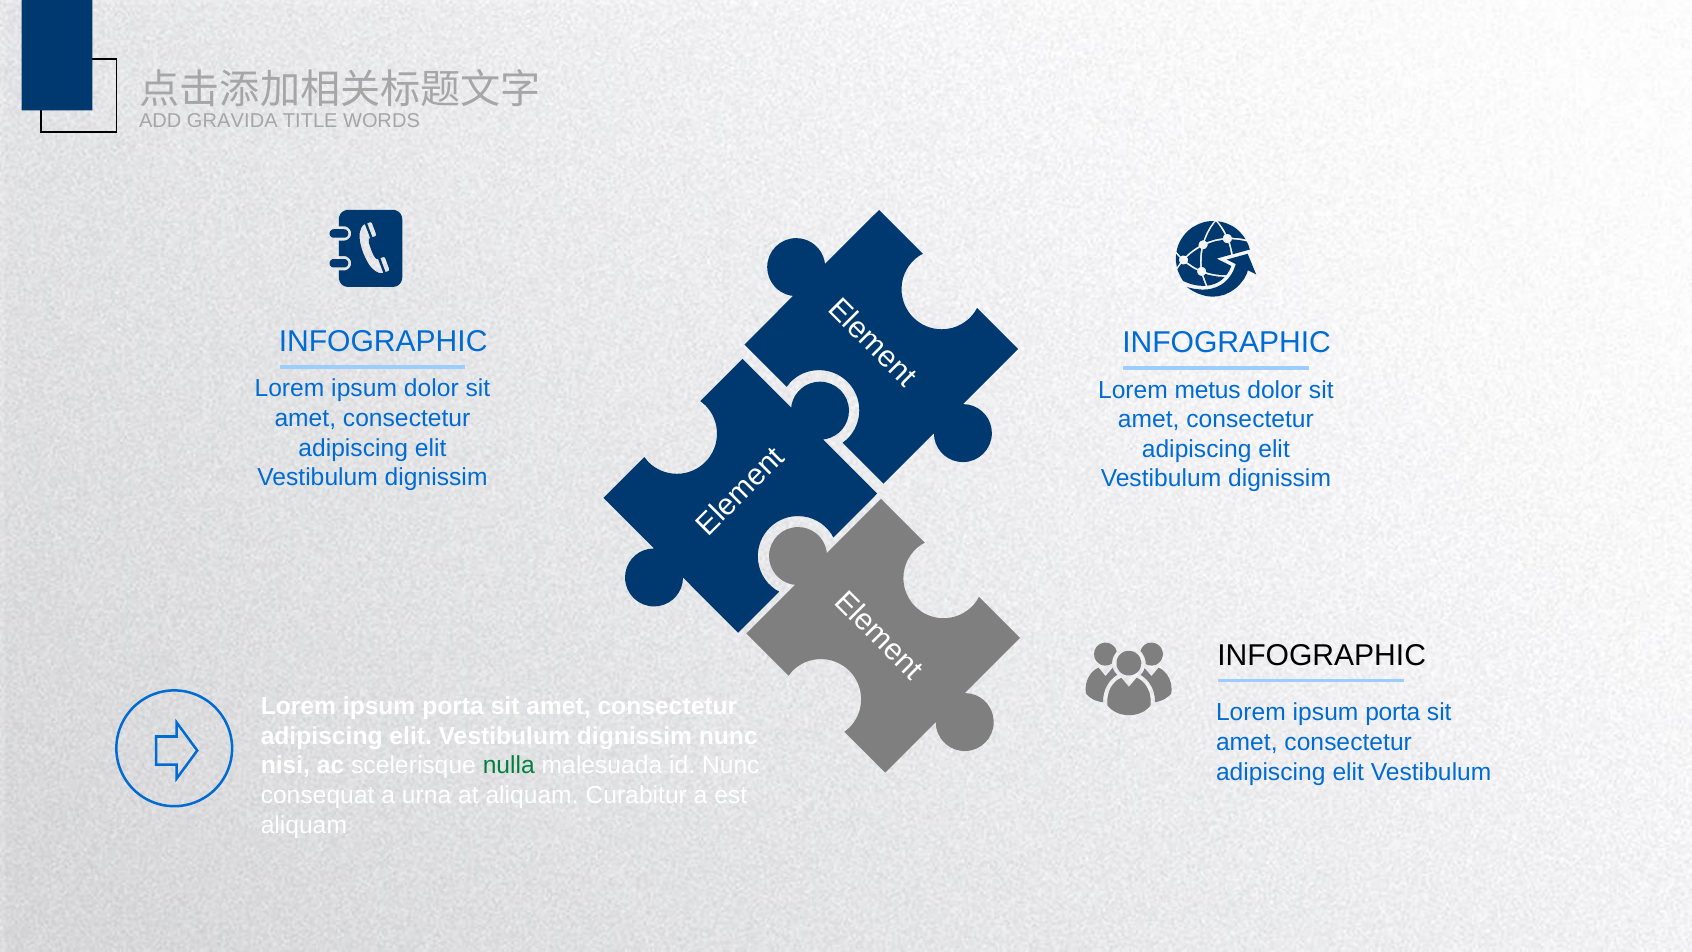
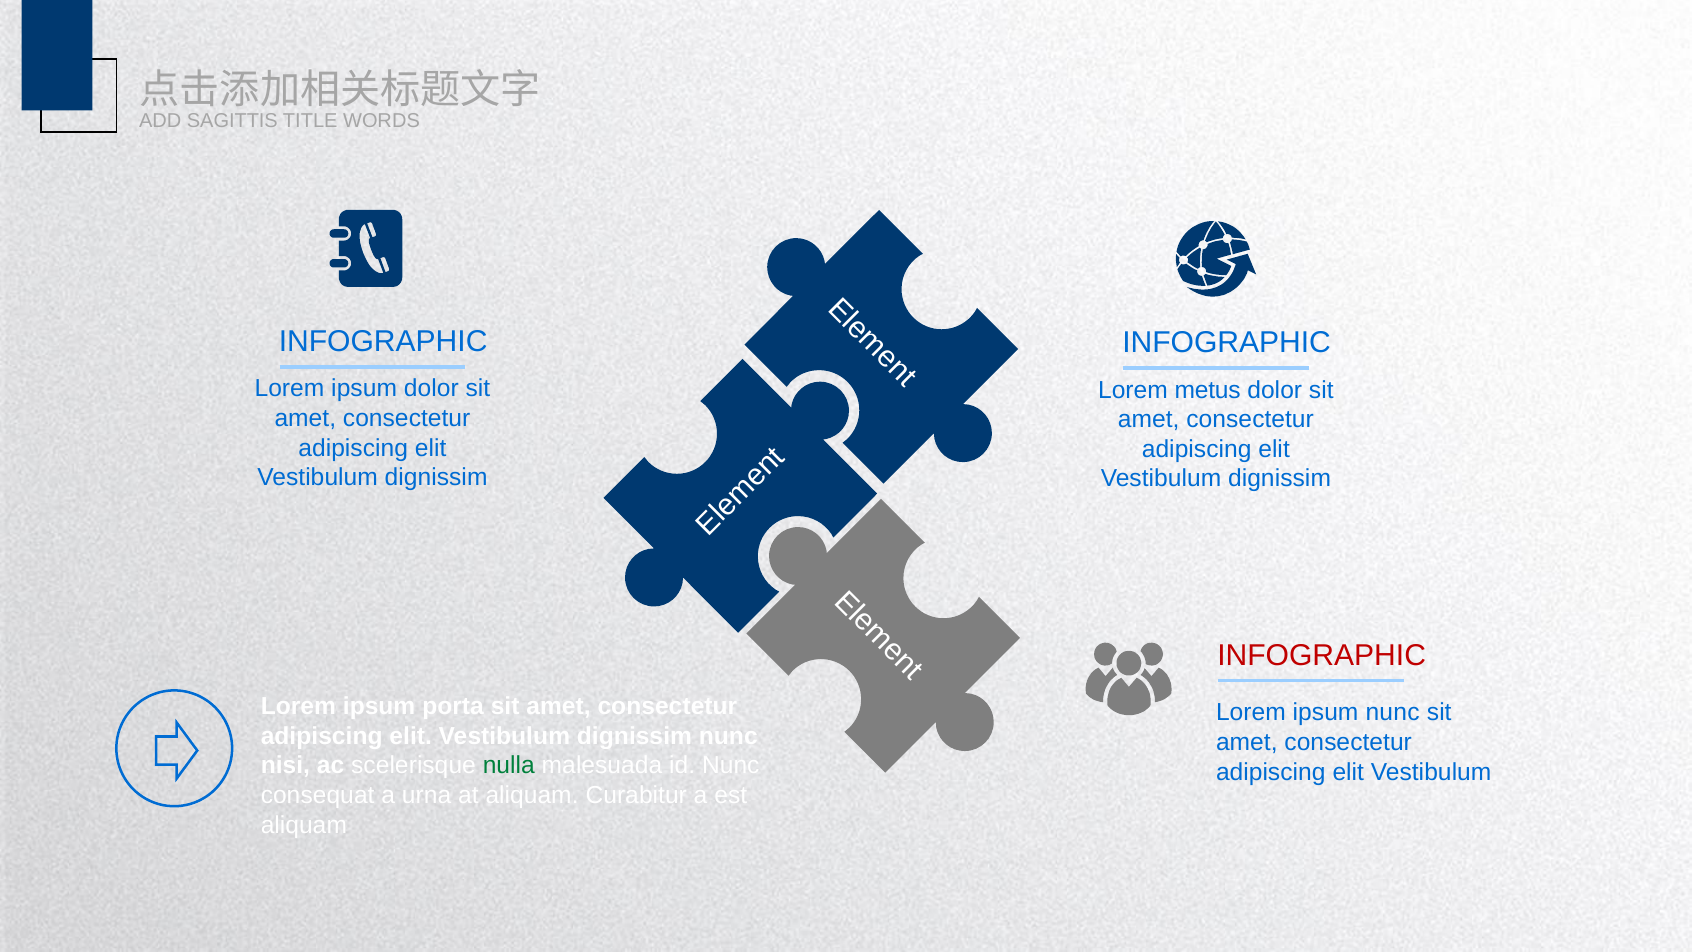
GRAVIDA: GRAVIDA -> SAGITTIS (232, 121)
INFOGRAPHIC colour: black -> red (1322, 655)
porta: porta -> nunc (1393, 713)
